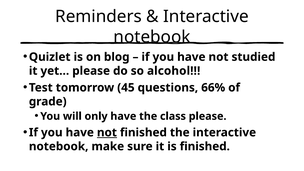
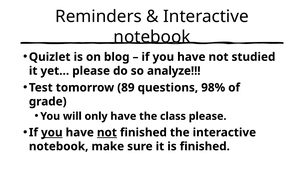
alcohol: alcohol -> analyze (174, 71)
45: 45 -> 89 (126, 88)
66%: 66% -> 98% (213, 88)
you underline: none -> present (52, 132)
